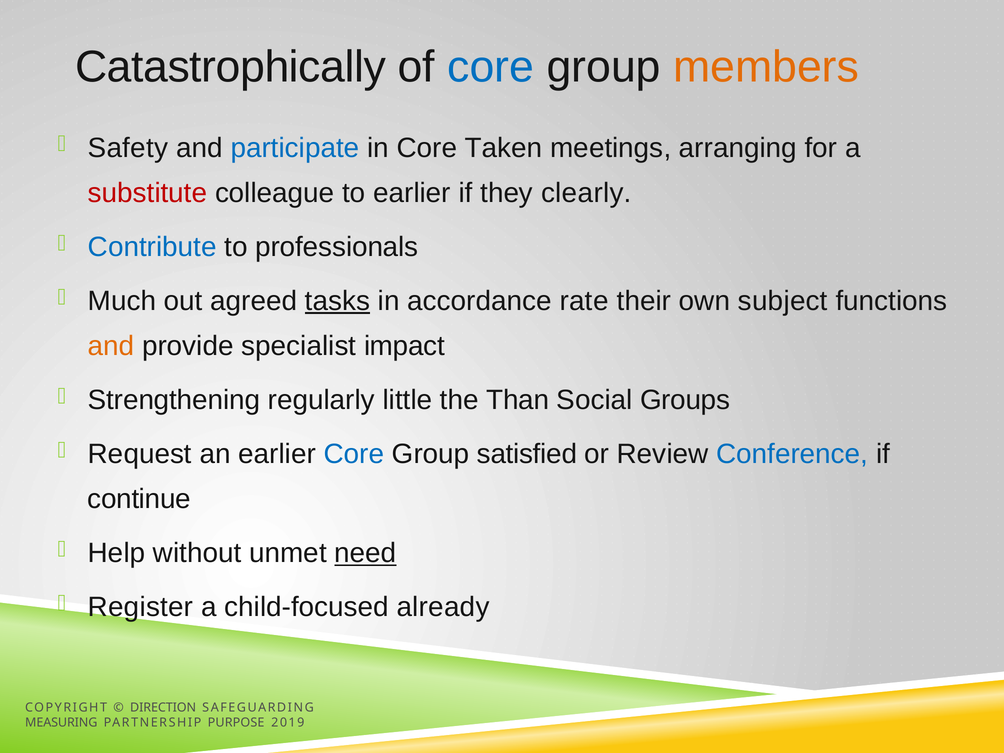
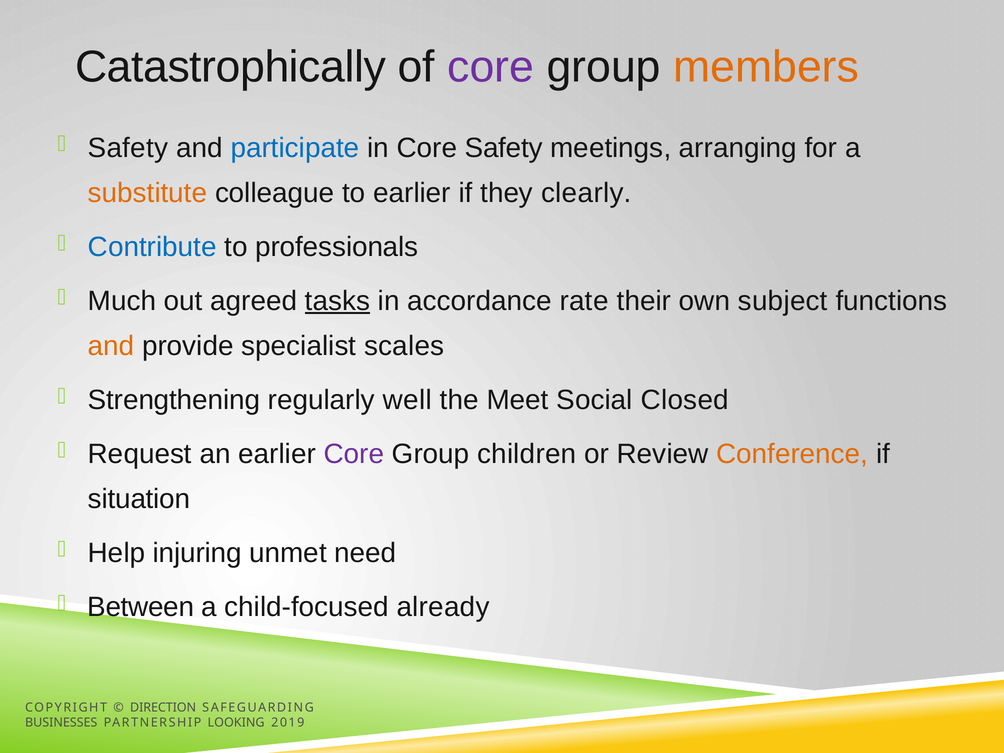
core colour: blue -> purple (491, 67)
Core Taken: Taken -> Safety (504, 148)
substitute colour: red -> orange (148, 193)
impact: impact -> scales (404, 346)
little: little -> well (407, 400)
Than: Than -> Meet (518, 400)
Groups: Groups -> Closed (685, 400)
Core colour: blue -> purple (354, 454)
satisfied: satisfied -> children (527, 454)
Conference colour: blue -> orange (792, 454)
continue: continue -> situation (139, 499)
without: without -> injuring (197, 553)
need underline: present -> none (365, 553)
Register: Register -> Between (141, 607)
MEASURING: MEASURING -> BUSINESSES (61, 723)
PURPOSE: PURPOSE -> LOOKING (236, 723)
